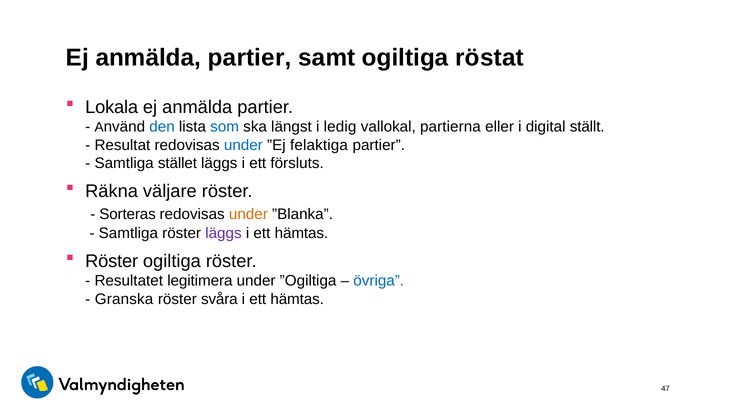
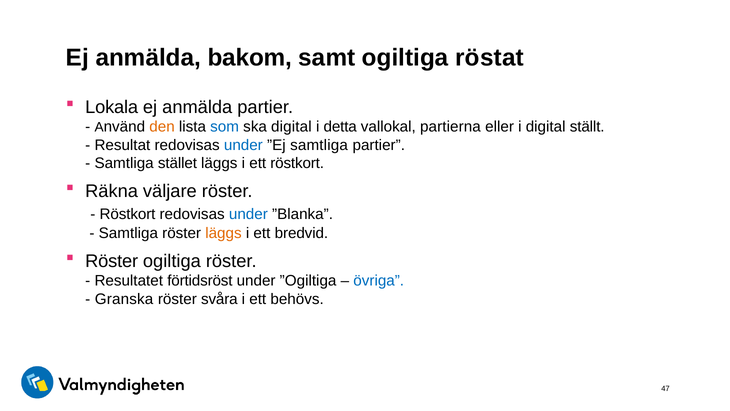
partier: partier -> bakom (250, 58)
den colour: blue -> orange (162, 127)
ska längst: längst -> digital (291, 127)
ledig: ledig -> detta (340, 127)
”Ej felaktiga: felaktiga -> samtliga (319, 145)
ett försluts: försluts -> röstkort (297, 163)
Sorteras: Sorteras -> Röstkort (128, 214)
under colour: orange -> blue (248, 214)
läggs colour: purple -> orange (223, 233)
hämtas: hämtas -> bredvid (301, 233)
legitimera: legitimera -> förtidsröst (200, 281)
hämtas: hämtas -> behövs (297, 299)
